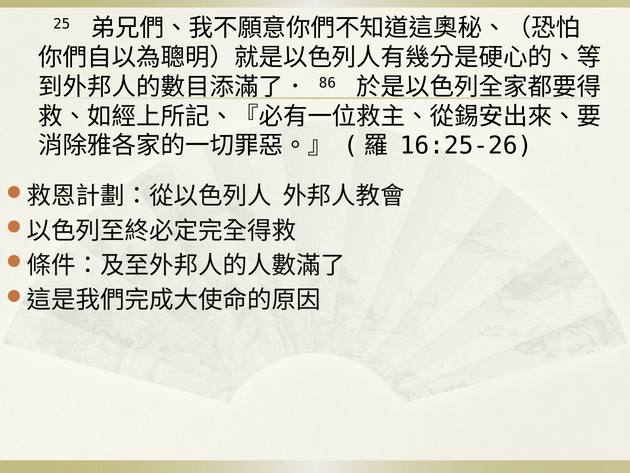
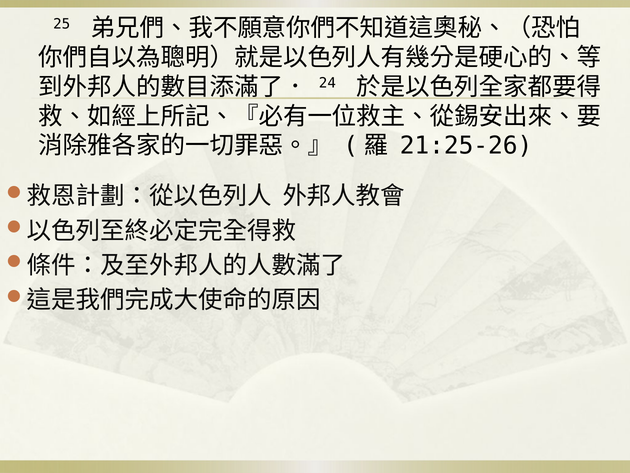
86: 86 -> 24 (327, 83)
16:25-26: 16:25-26 -> 21:25-26 (466, 146)
